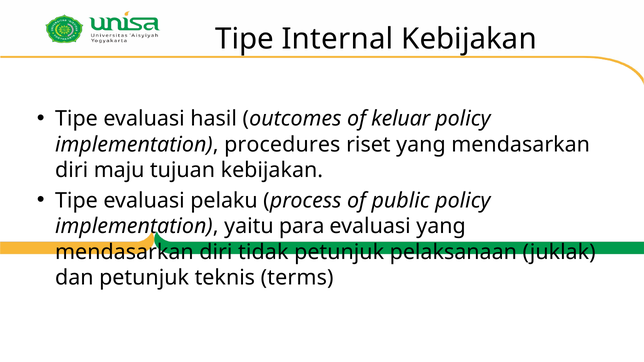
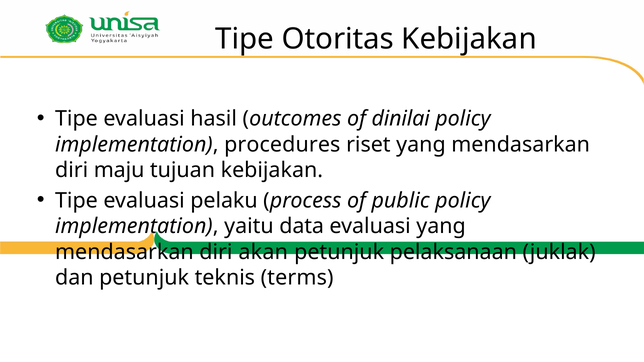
Internal: Internal -> Otoritas (338, 39)
keluar: keluar -> dinilai (401, 119)
para: para -> data (302, 226)
tidak: tidak -> akan (263, 252)
